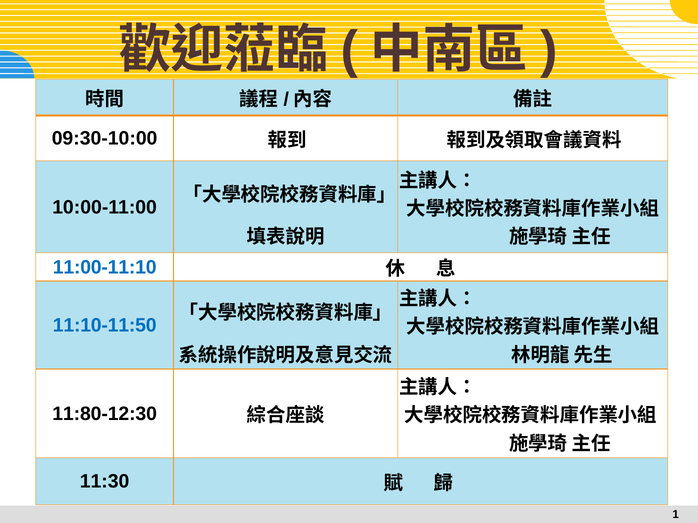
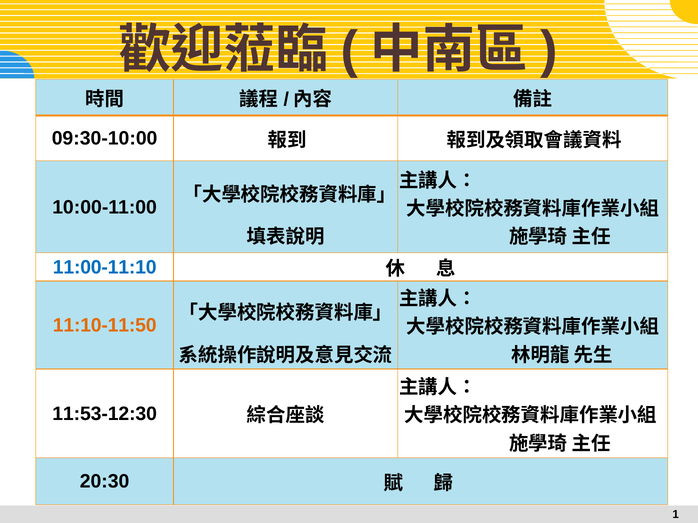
11:10-11:50 colour: blue -> orange (105, 326)
11:80-12:30: 11:80-12:30 -> 11:53-12:30 (105, 414)
11:30: 11:30 -> 20:30 (105, 482)
